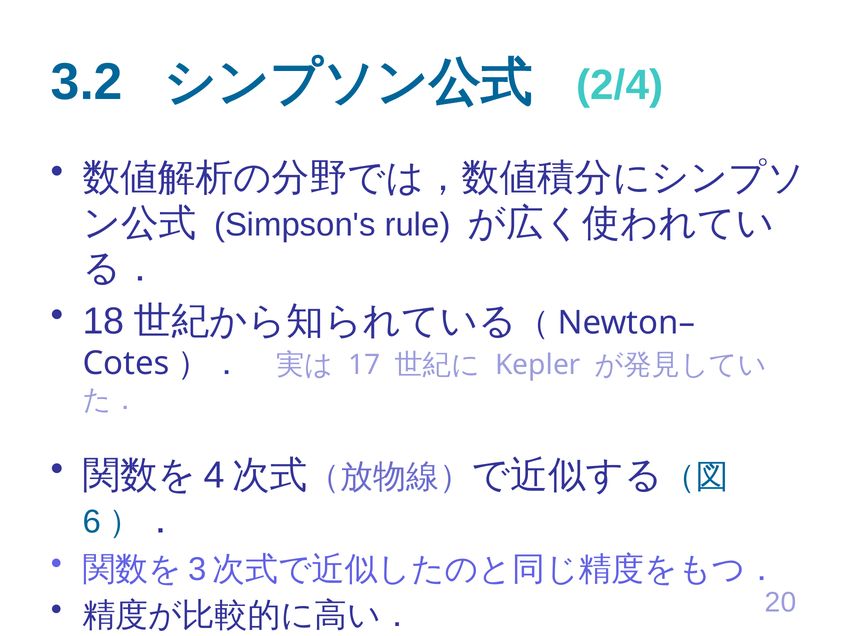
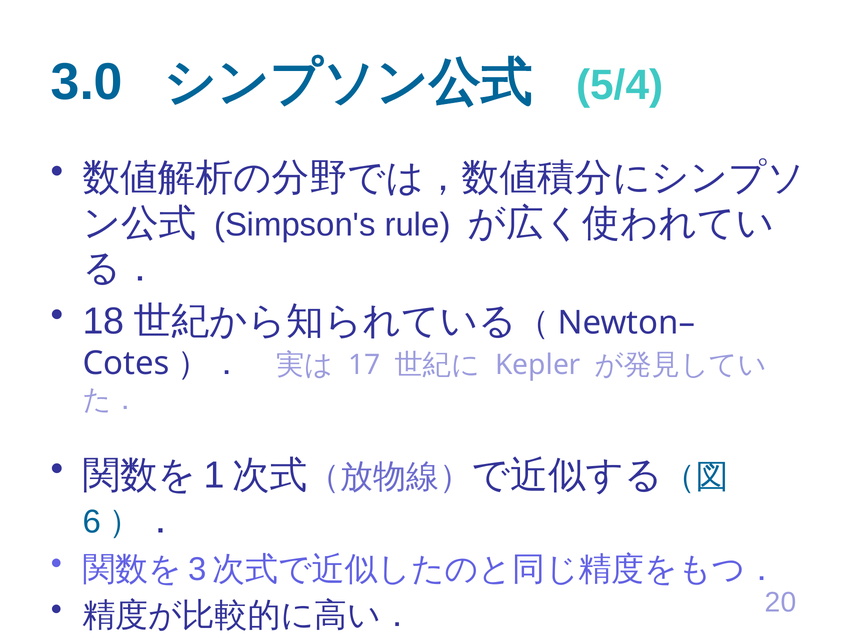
3.2: 3.2 -> 3.0 (87, 82)
2/4: 2/4 -> 5/4 (620, 85)
4: 4 -> 1 (214, 475)
